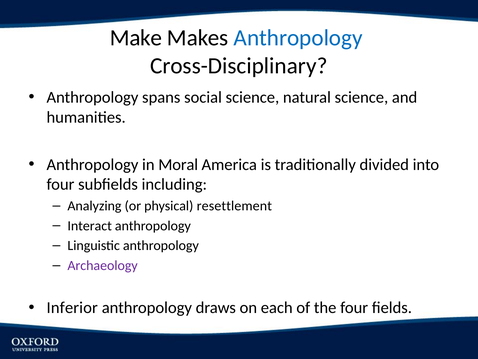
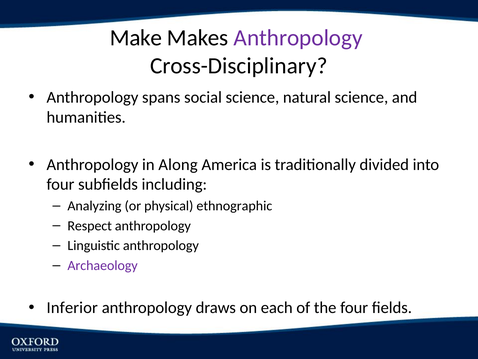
Anthropology colour: blue -> purple (298, 38)
Moral: Moral -> Along (178, 164)
resettlement: resettlement -> ethnographic (234, 206)
Interact: Interact -> Respect (90, 225)
